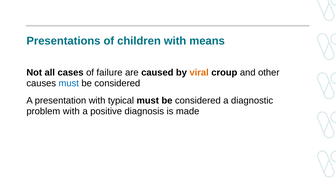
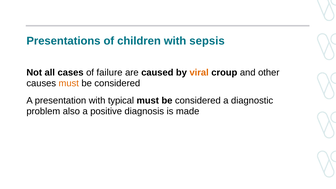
means: means -> sepsis (207, 41)
must colour: blue -> orange (69, 83)
problem with: with -> also (71, 112)
